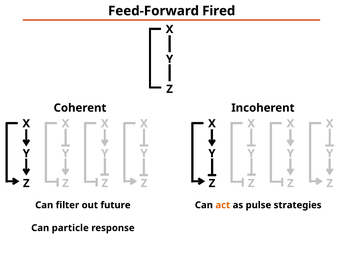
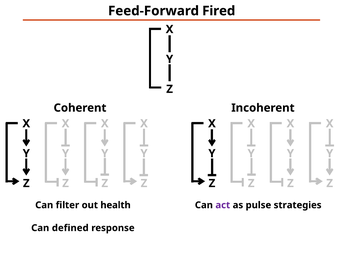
future: future -> health (116, 205)
act colour: orange -> purple (223, 205)
particle: particle -> defined (70, 228)
